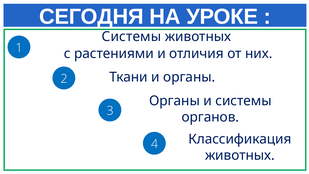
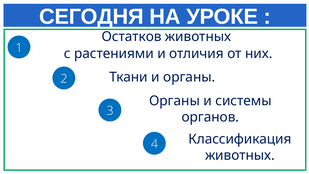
Системы: Системы -> Остатков (132, 37)
